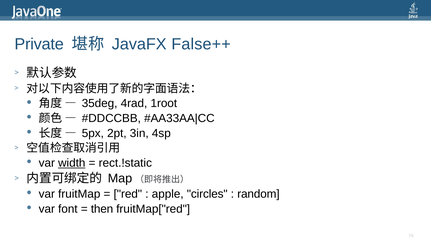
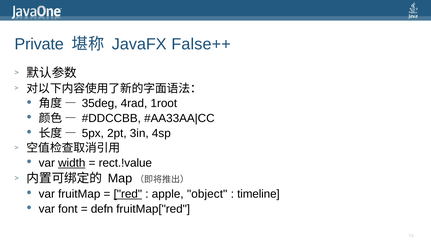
rect.!static: rect.!static -> rect.!value (125, 163)
red underline: none -> present (128, 194)
circles: circles -> object (207, 194)
random: random -> timeline (258, 194)
then: then -> defn (102, 209)
